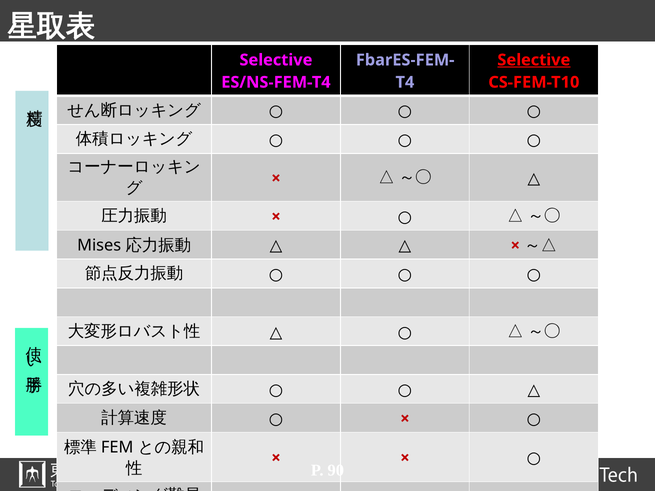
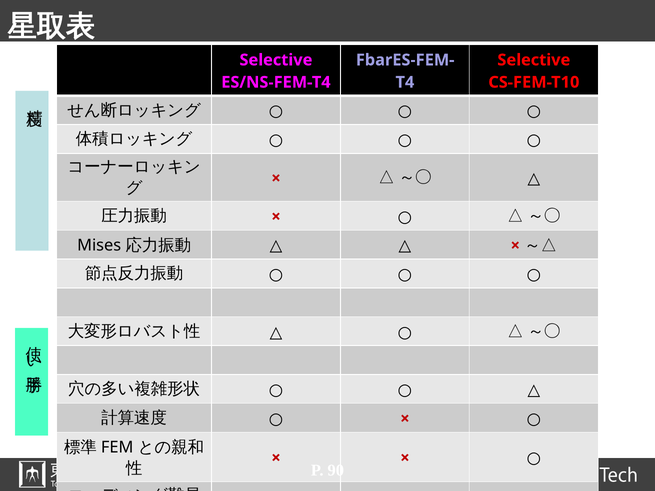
Selective underline: present -> none (534, 60)
